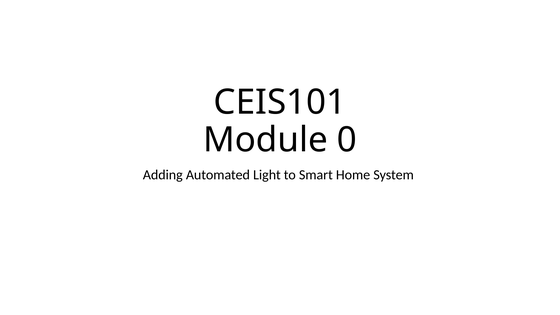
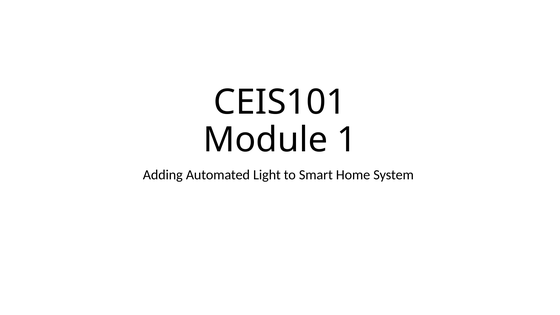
0: 0 -> 1 (347, 140)
